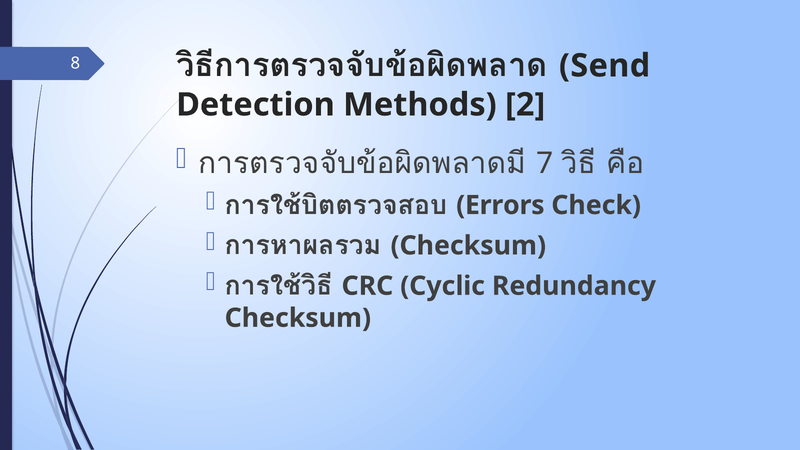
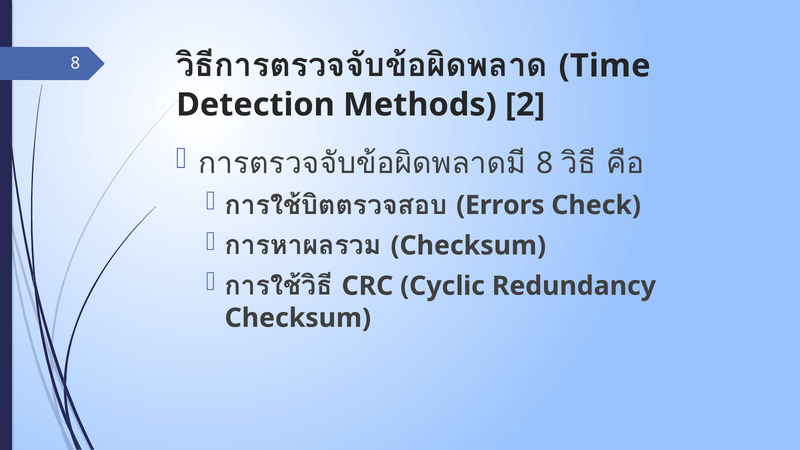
Send: Send -> Time (605, 66)
7: 7 -> 8 (545, 163)
